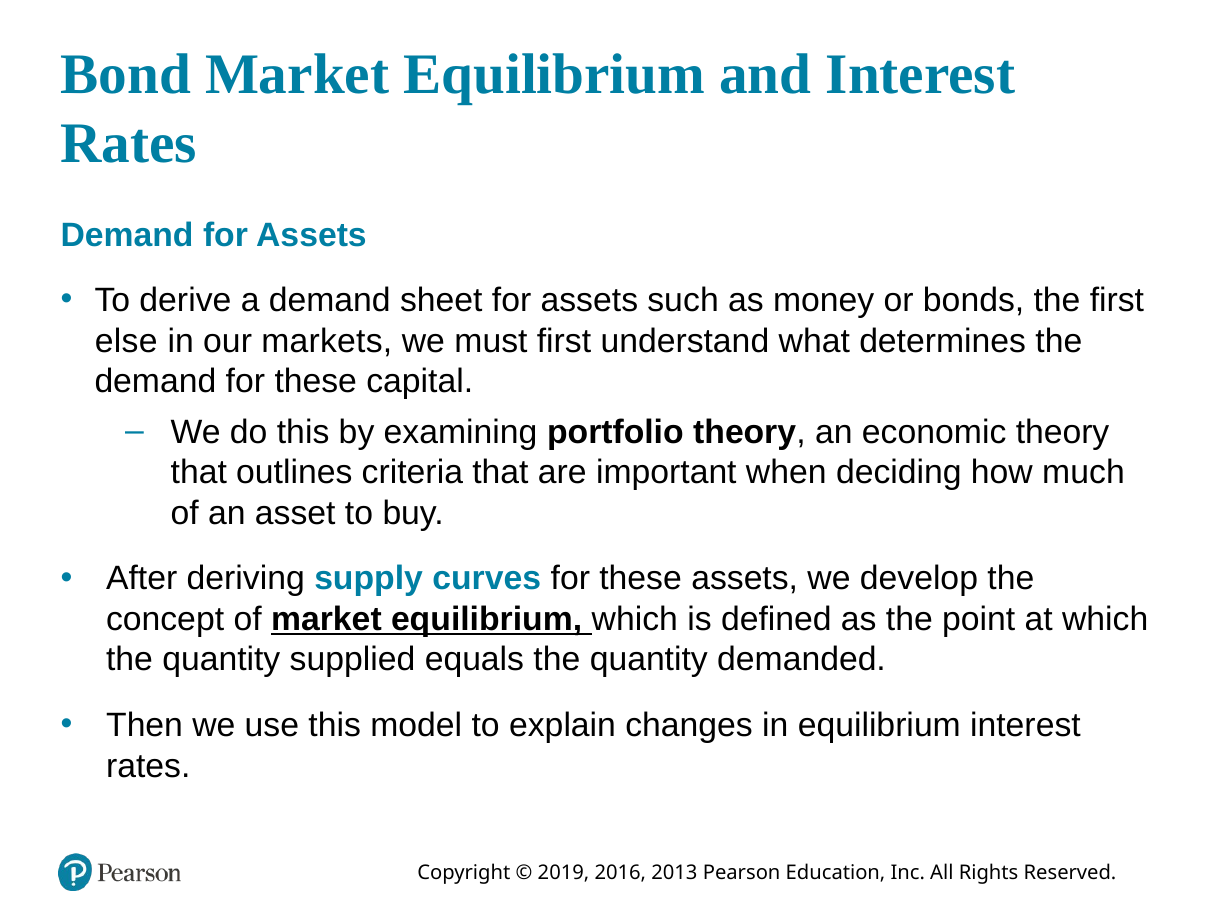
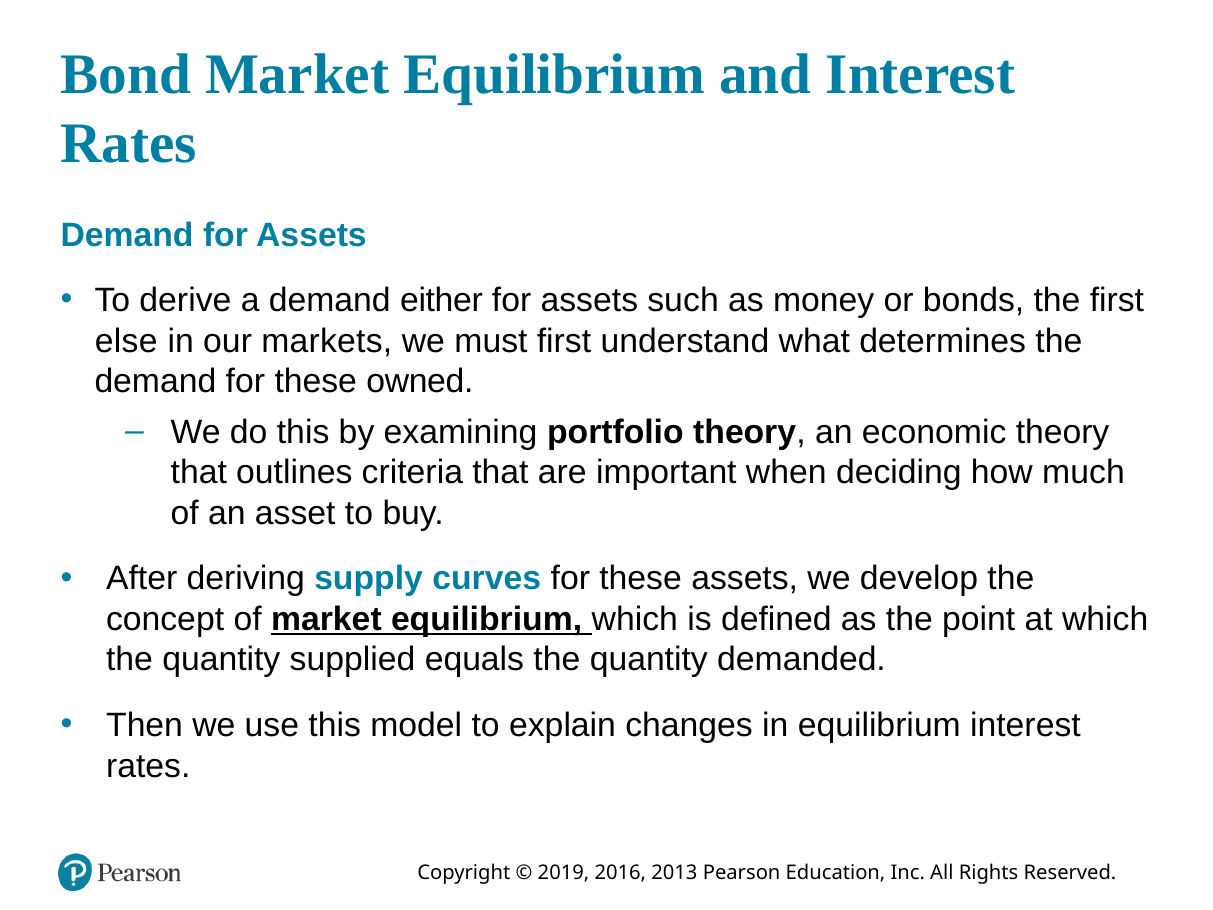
sheet: sheet -> either (441, 301)
capital: capital -> owned (420, 381)
